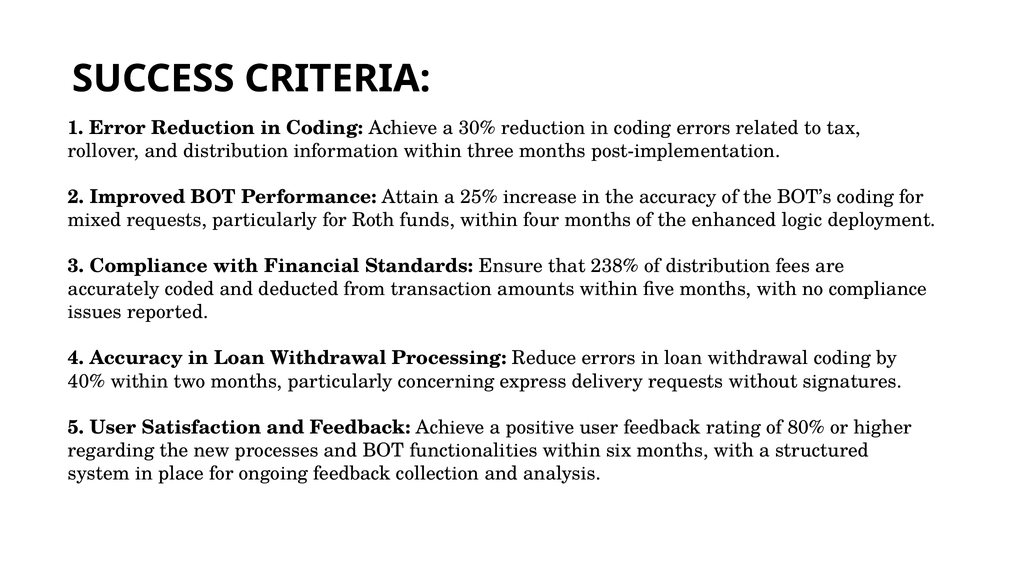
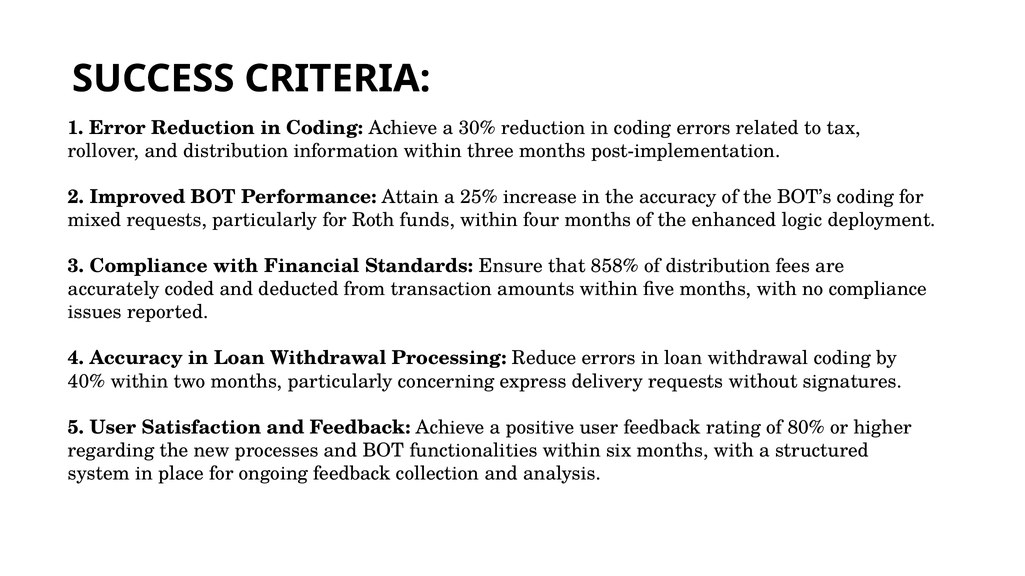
238%: 238% -> 858% (615, 266)
